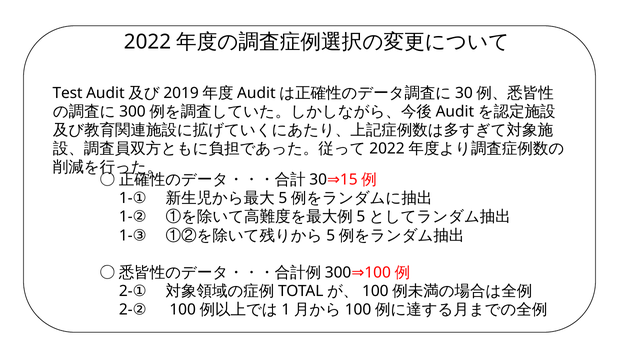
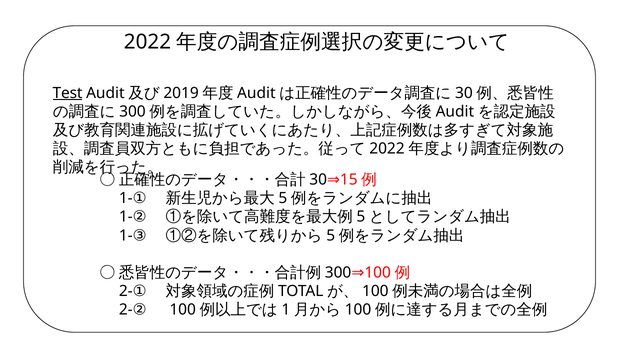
Test underline: none -> present (68, 93)
